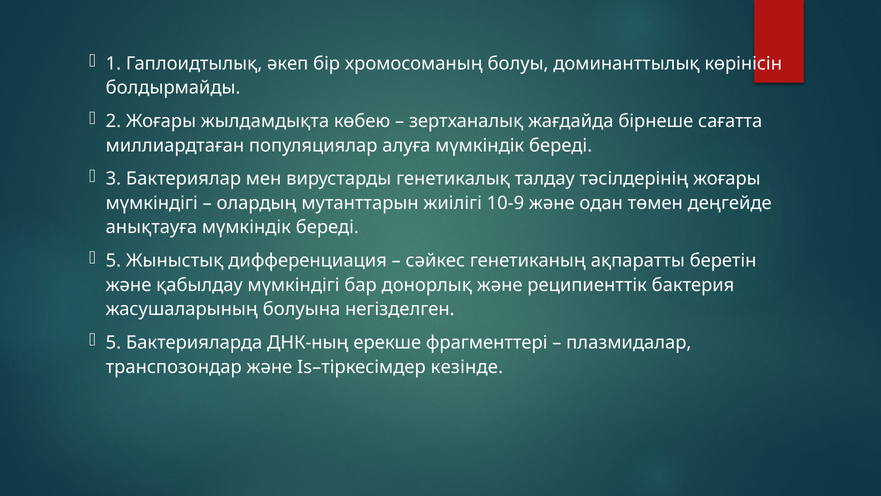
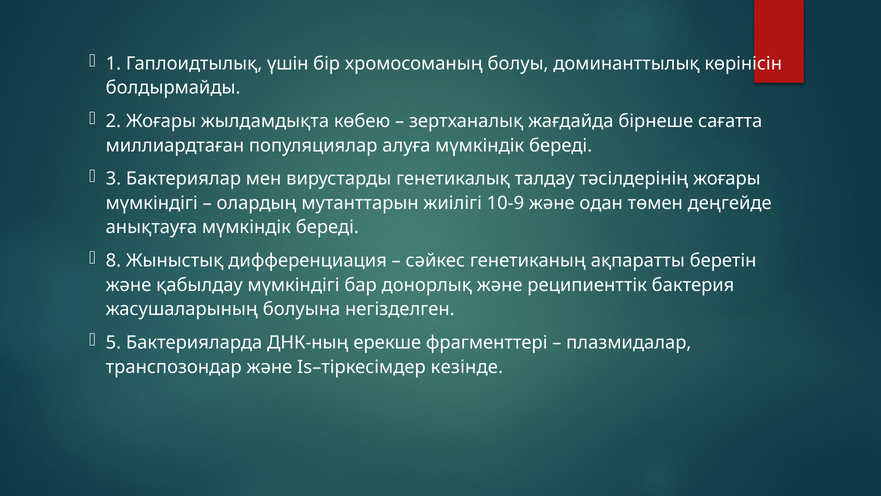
әкеп: әкеп -> үшін (288, 64)
5: 5 -> 8 (113, 261)
